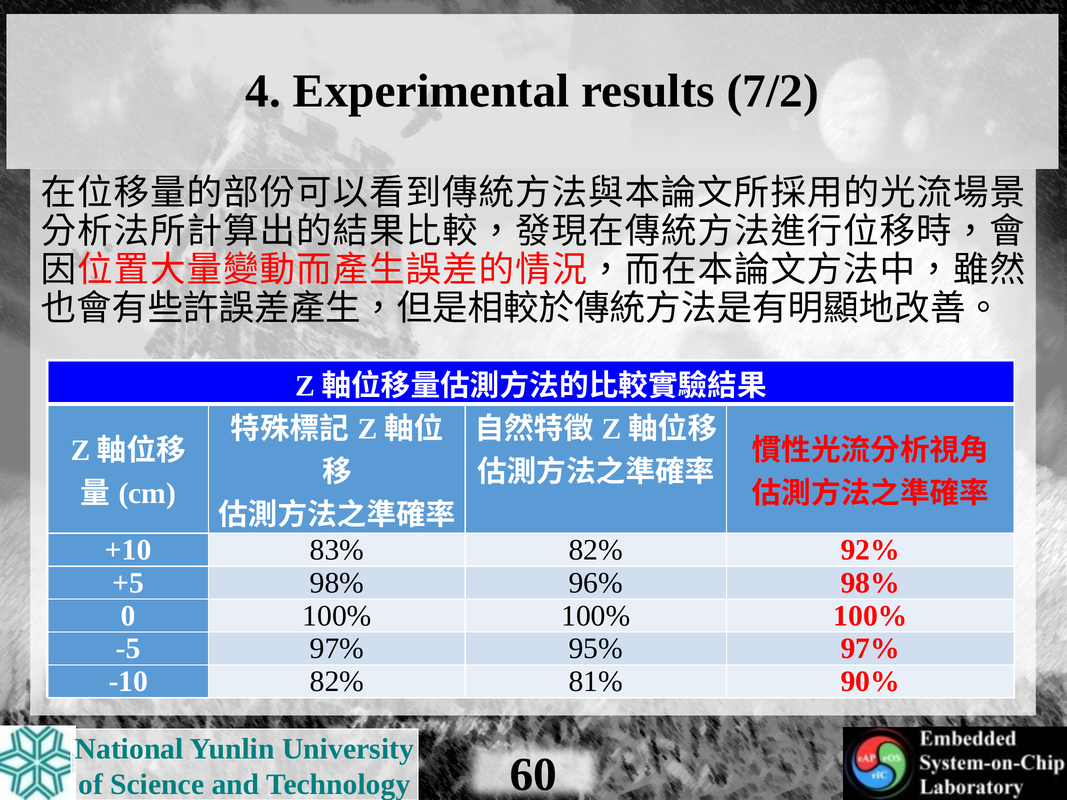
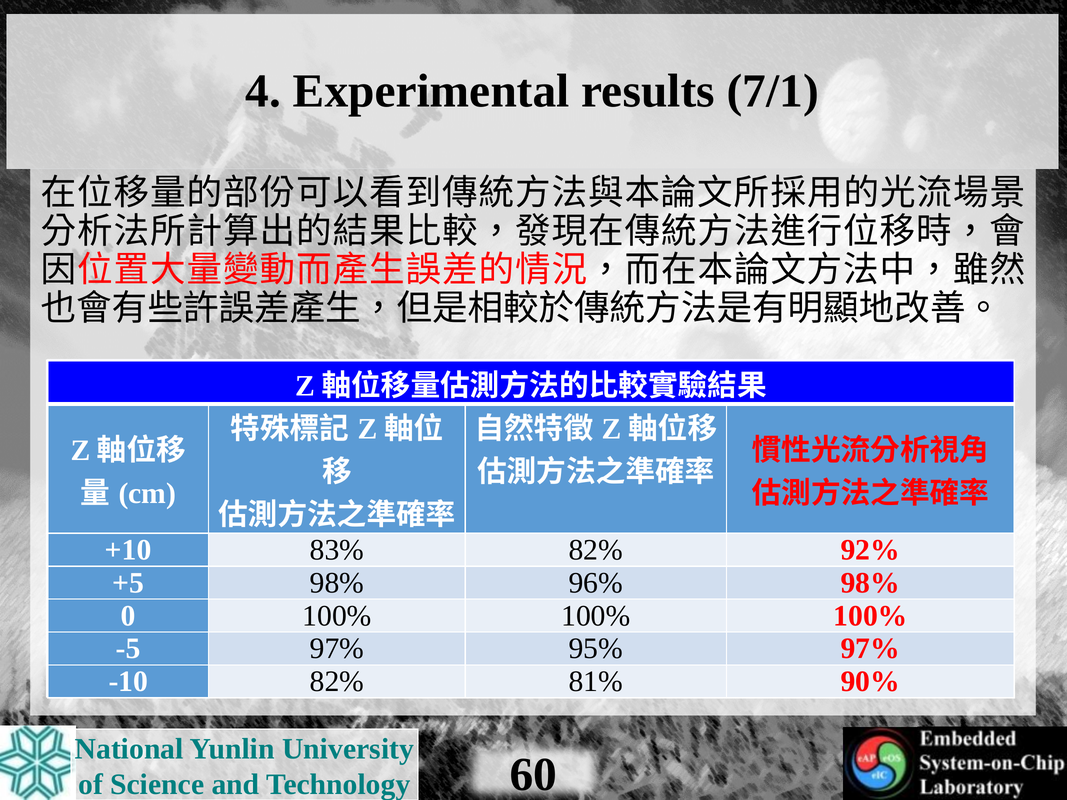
7/2: 7/2 -> 7/1 (773, 91)
